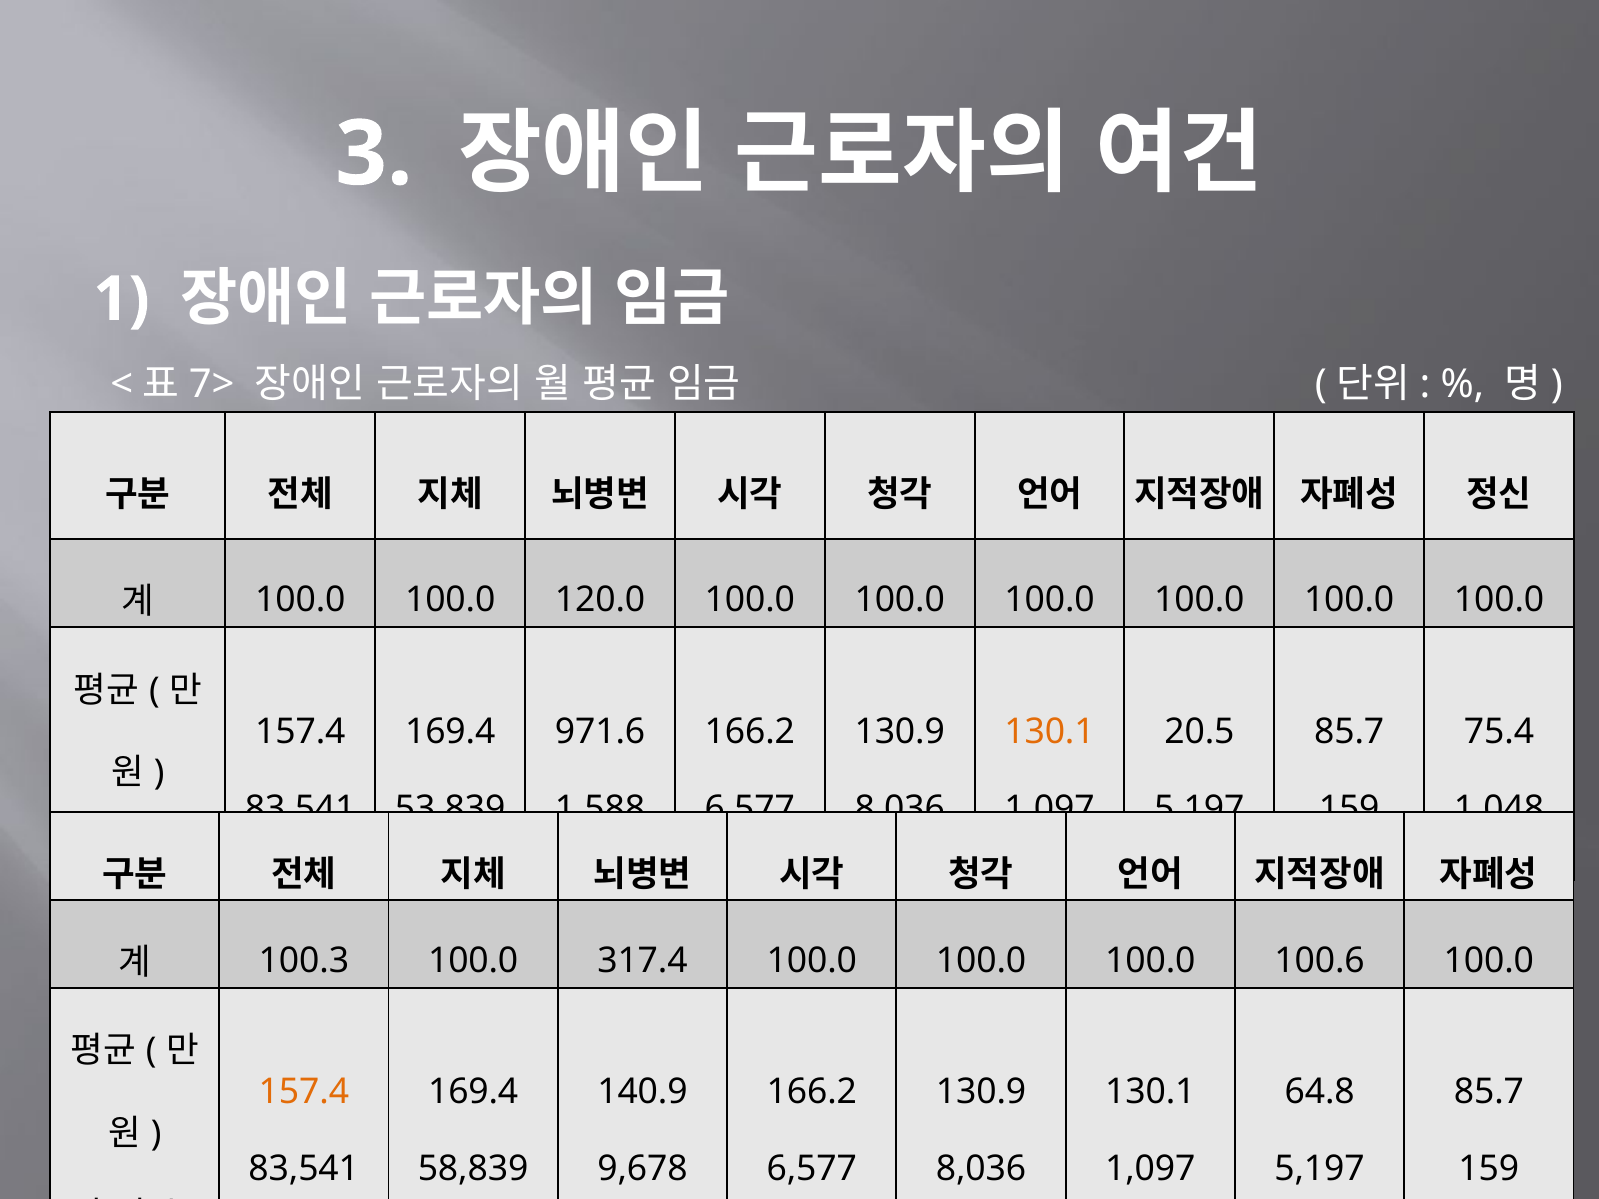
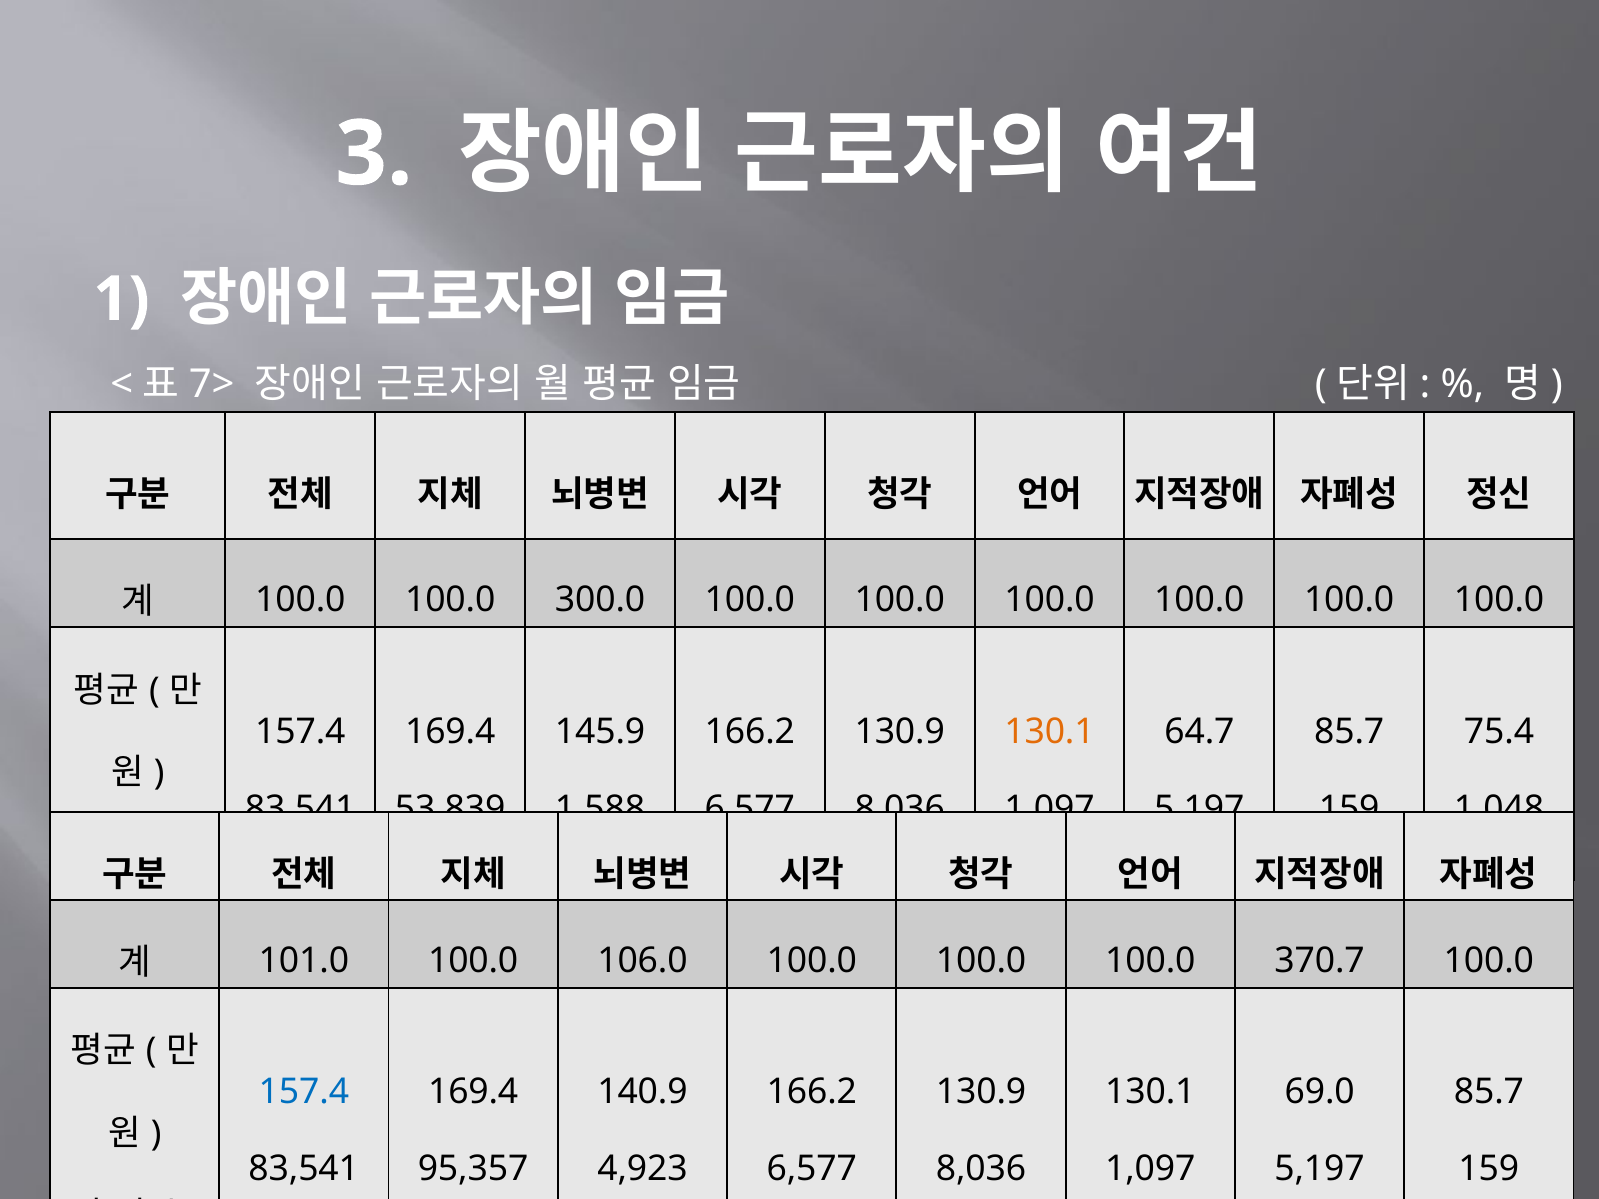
120.0: 120.0 -> 300.0 (600, 600)
971.6: 971.6 -> 145.9 (600, 732)
20.5: 20.5 -> 64.7 (1199, 732)
100.3: 100.3 -> 101.0 (304, 961)
317.4: 317.4 -> 106.0 (642, 961)
100.6: 100.6 -> 370.7 (1320, 961)
157.4 colour: orange -> blue (304, 1092)
64.8: 64.8 -> 69.0 (1320, 1092)
58,839: 58,839 -> 95,357 (473, 1169)
9,678: 9,678 -> 4,923 (642, 1169)
